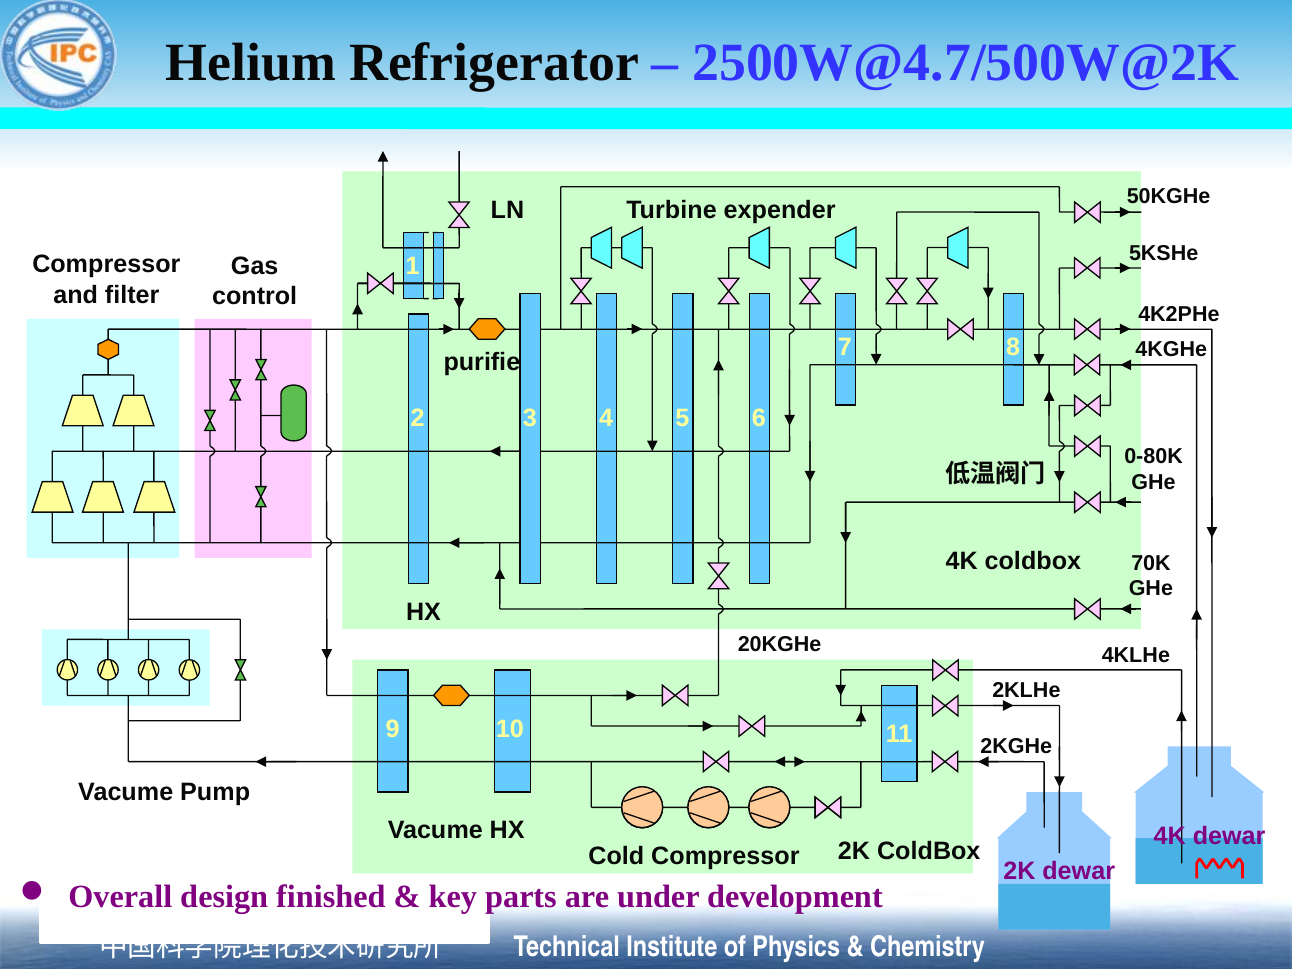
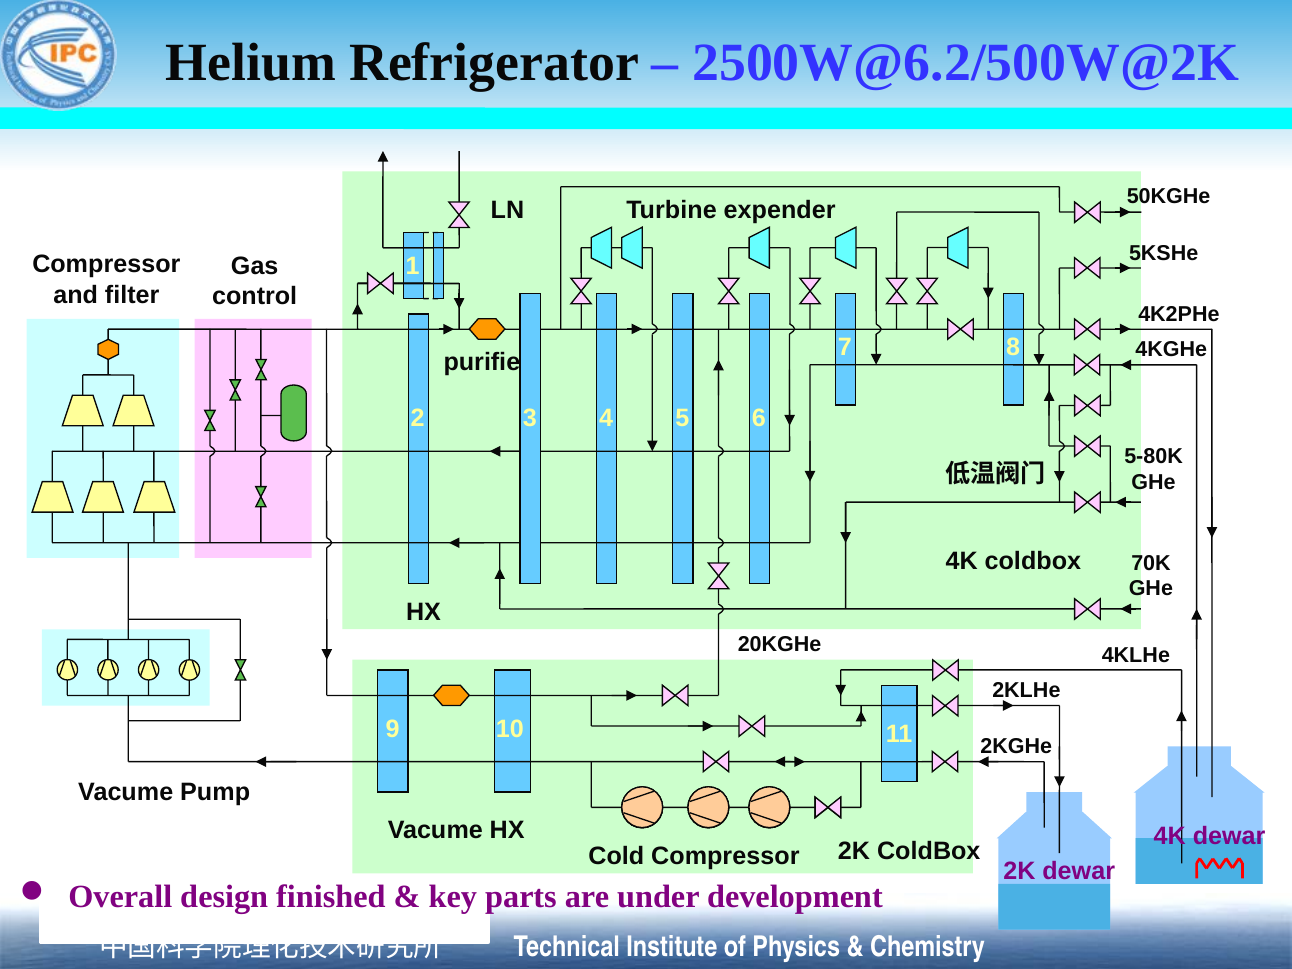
2500W@4.7/500W@2K: 2500W@4.7/500W@2K -> 2500W@6.2/500W@2K (966, 63)
0-80K: 0-80K -> 5-80K (1154, 457)
